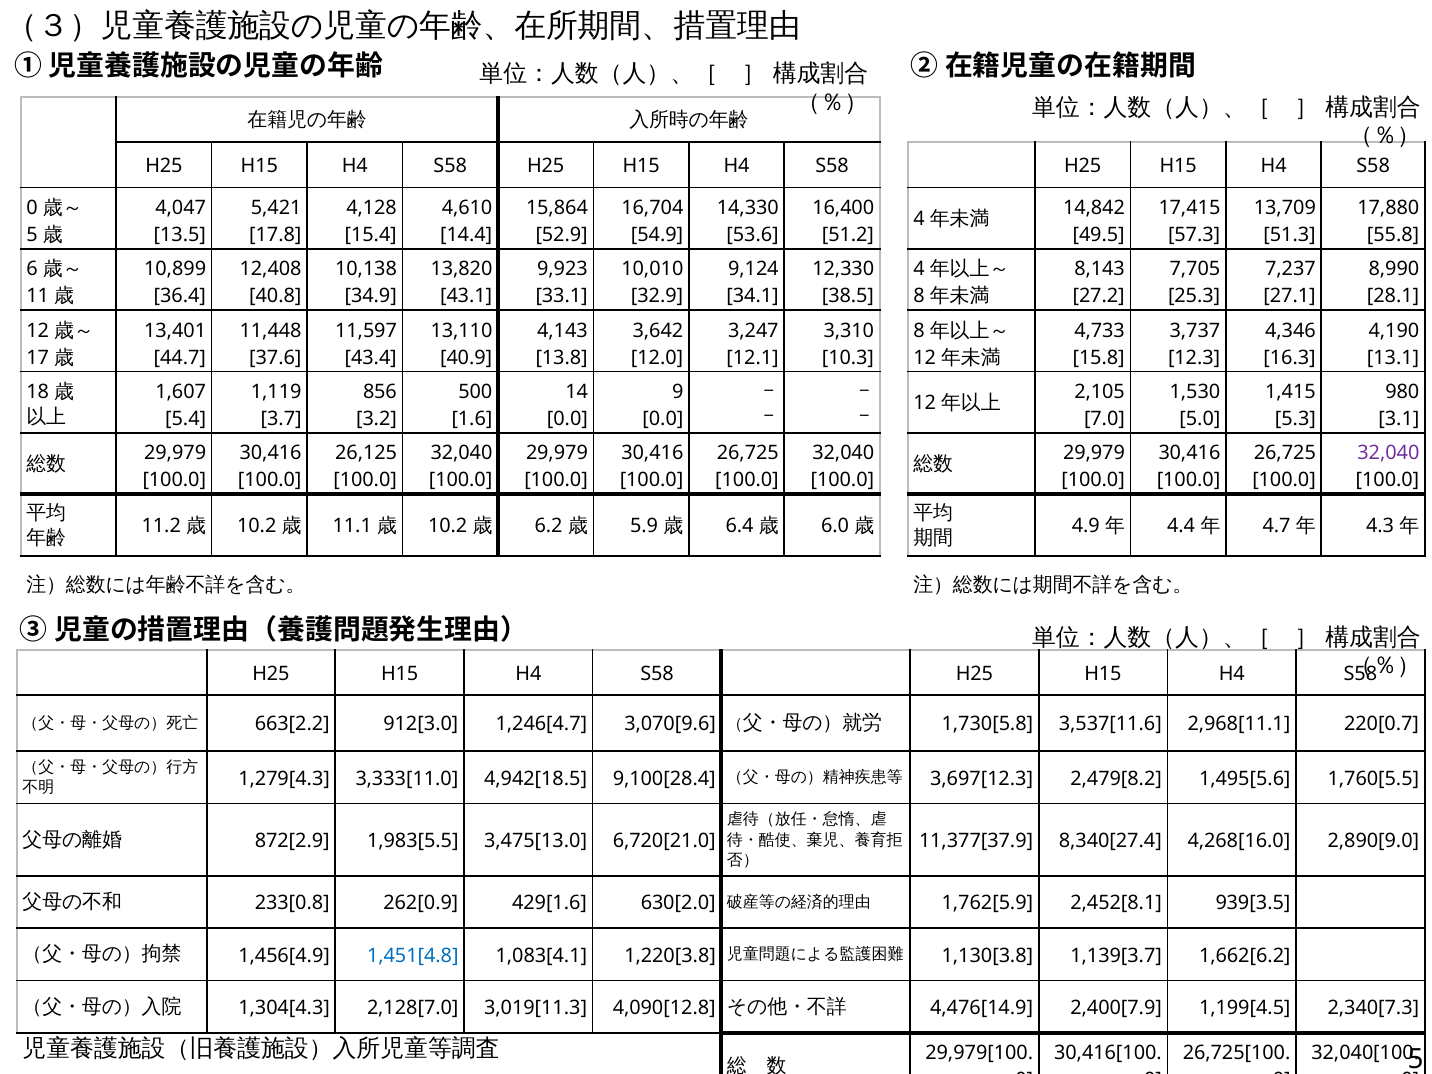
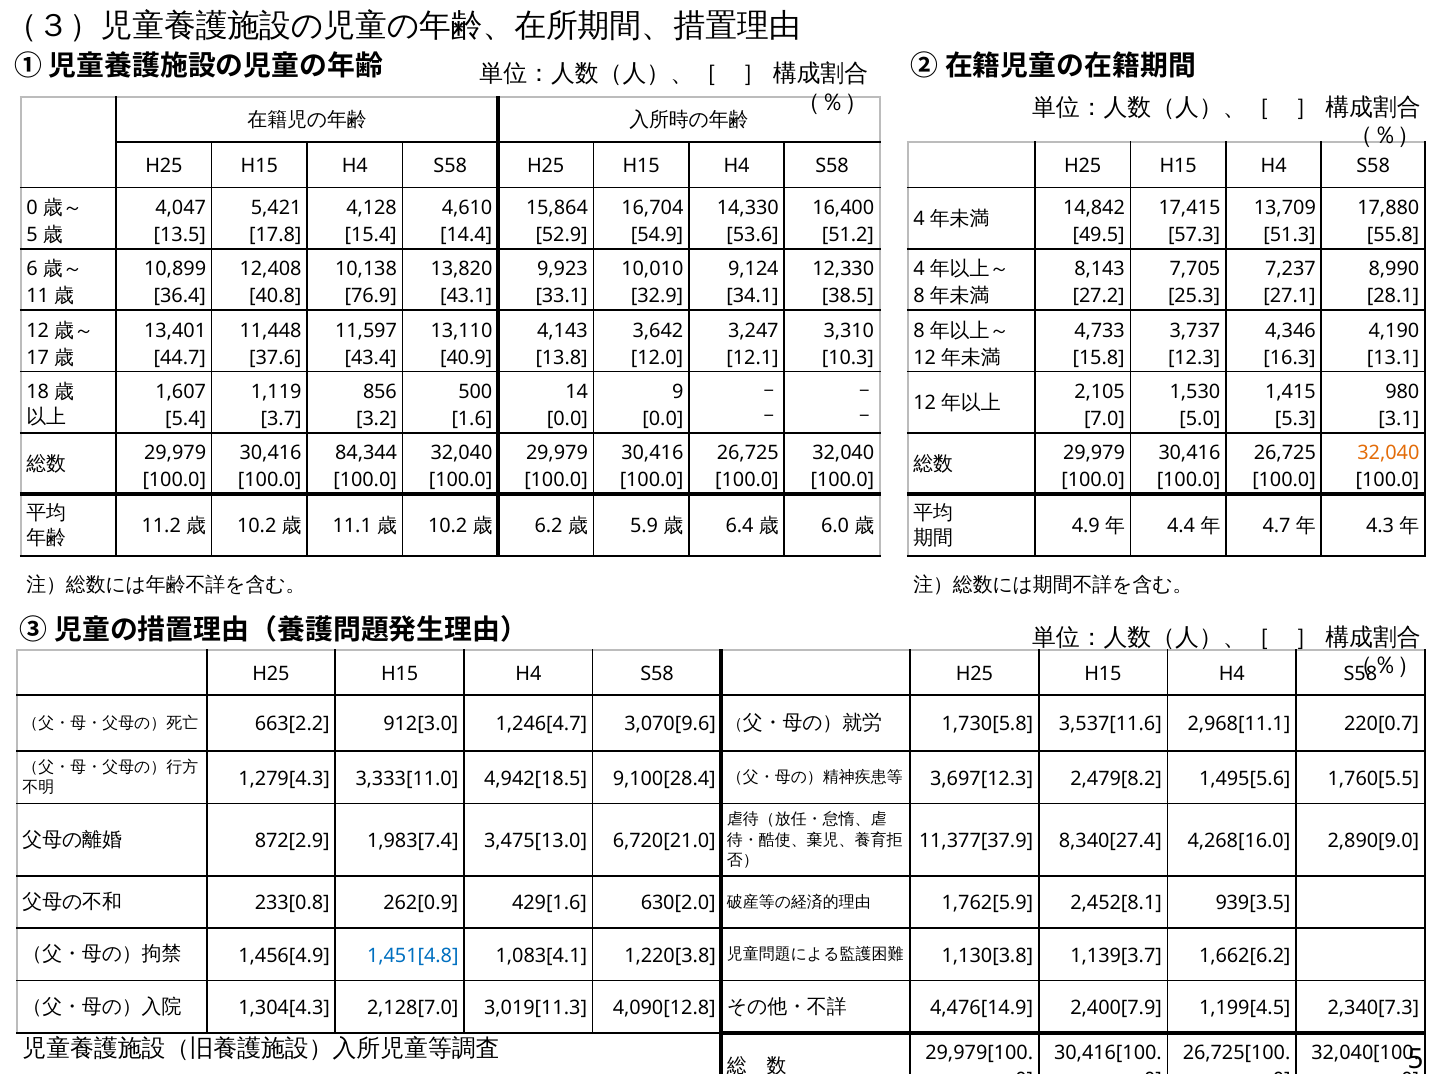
34.9: 34.9 -> 76.9 (371, 296)
26,125: 26,125 -> 84,344 (366, 453)
32,040 colour: purple -> orange (1388, 453)
1,983[5.5: 1,983[5.5 -> 1,983[7.4 (413, 841)
